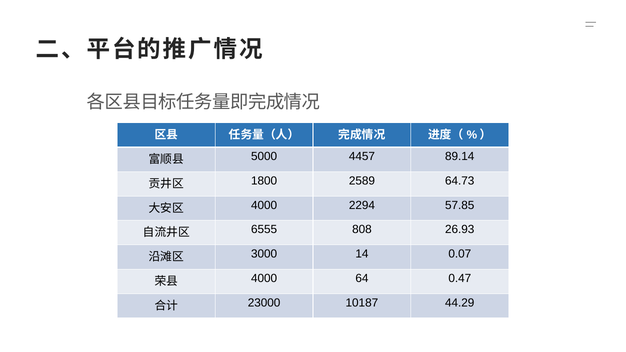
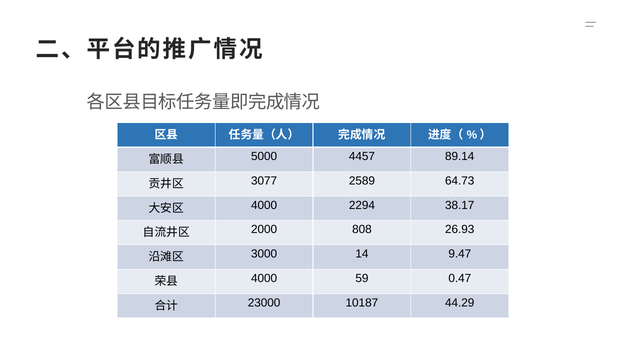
1800: 1800 -> 3077 (264, 181)
57.85: 57.85 -> 38.17 (460, 205)
6555: 6555 -> 2000 (264, 230)
0.07: 0.07 -> 9.47 (460, 254)
64: 64 -> 59 (362, 278)
